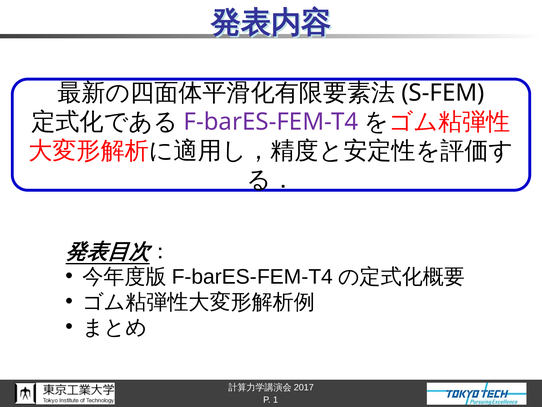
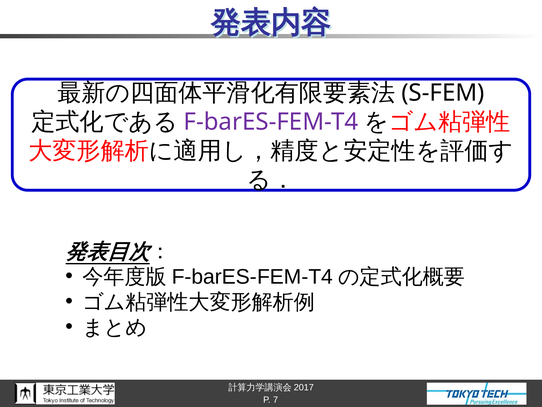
1: 1 -> 7 (276, 399)
